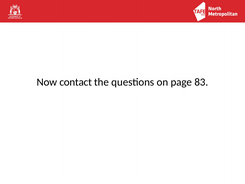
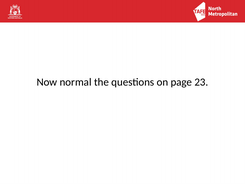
contact: contact -> normal (76, 82)
83: 83 -> 23 (201, 82)
